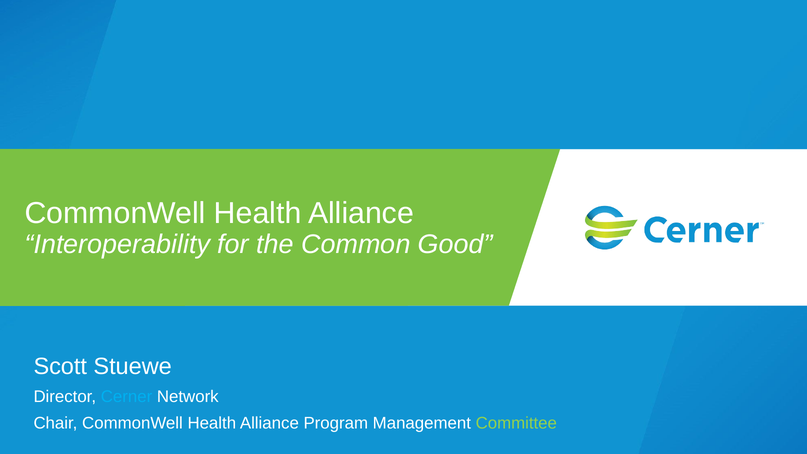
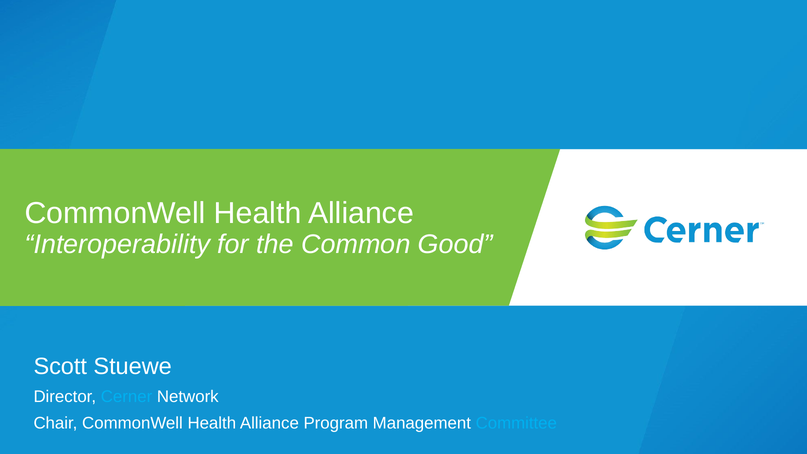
Committee colour: light green -> light blue (516, 423)
